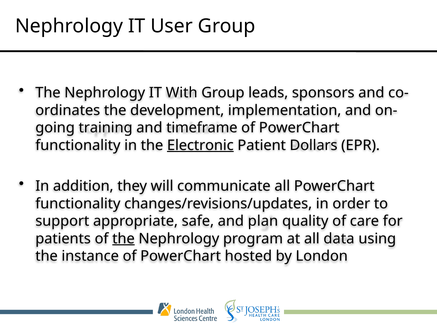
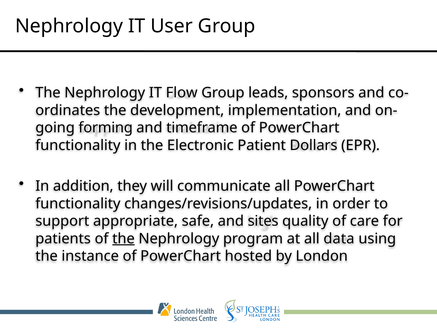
With: With -> Flow (182, 93)
training: training -> forming (106, 128)
Electronic underline: present -> none (200, 145)
plan: plan -> sites (263, 221)
